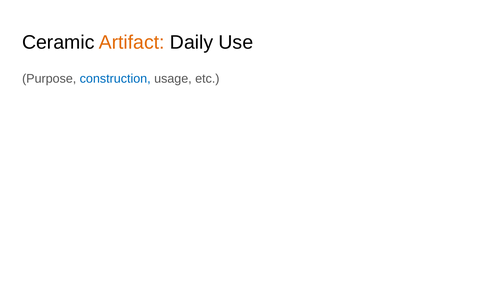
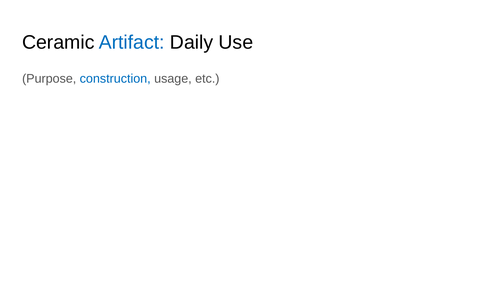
Artifact colour: orange -> blue (132, 42)
